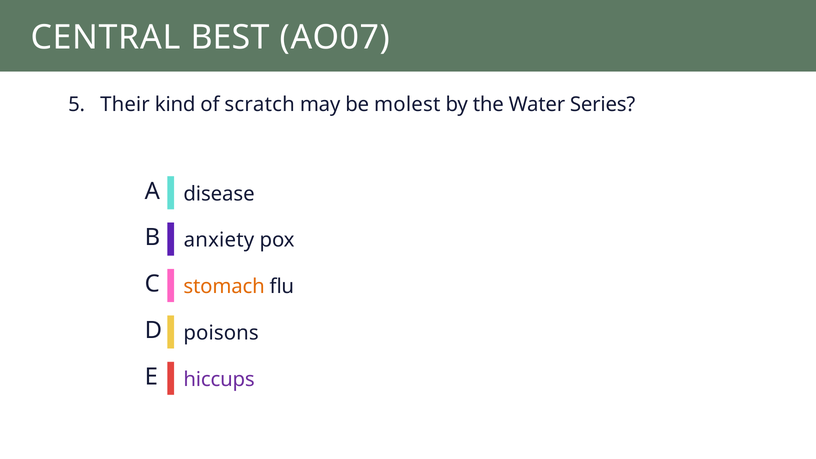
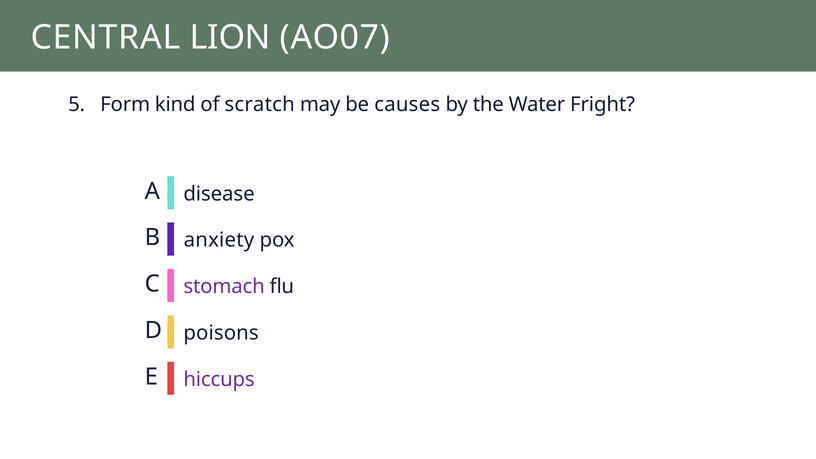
BEST: BEST -> LION (230, 38)
Their: Their -> Form (125, 104)
molest: molest -> causes (407, 104)
Series: Series -> Fright (603, 104)
stomach colour: orange -> purple (224, 287)
